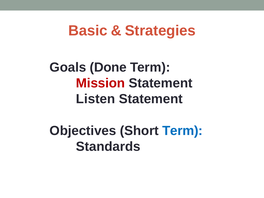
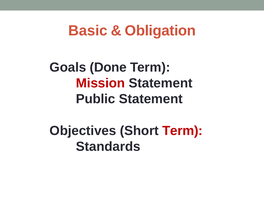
Strategies: Strategies -> Obligation (160, 31)
Listen: Listen -> Public (96, 99)
Term colour: blue -> red (182, 131)
